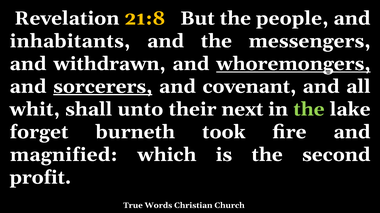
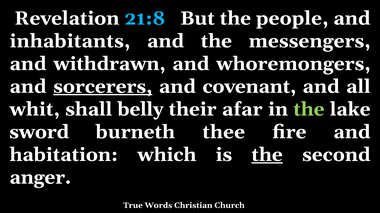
21:8 colour: yellow -> light blue (145, 18)
whoremongers underline: present -> none (293, 64)
unto: unto -> belly (141, 110)
next: next -> afar (242, 110)
forget: forget -> sword (39, 132)
took: took -> thee (224, 132)
magnified: magnified -> habitation (64, 155)
the underline: none -> present (267, 155)
profit: profit -> anger (40, 178)
